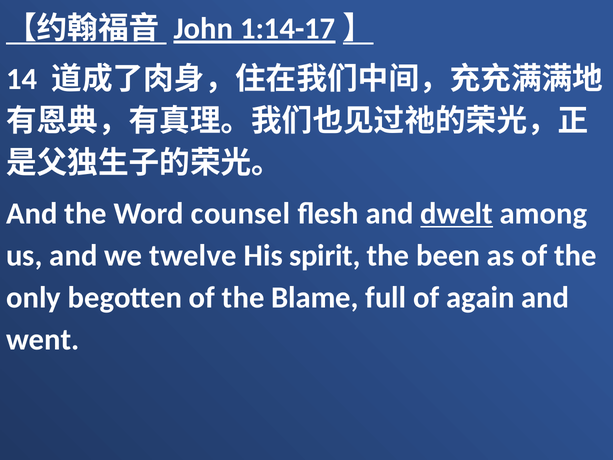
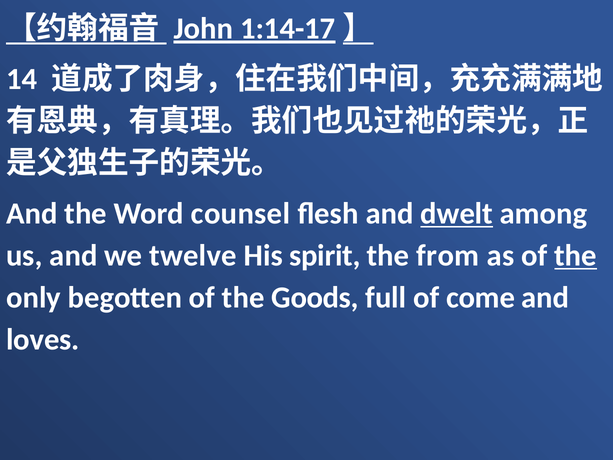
been: been -> from (448, 255)
the underline: none -> present (576, 255)
Blame: Blame -> Goods (315, 297)
again: again -> come (481, 297)
went: went -> loves (43, 339)
